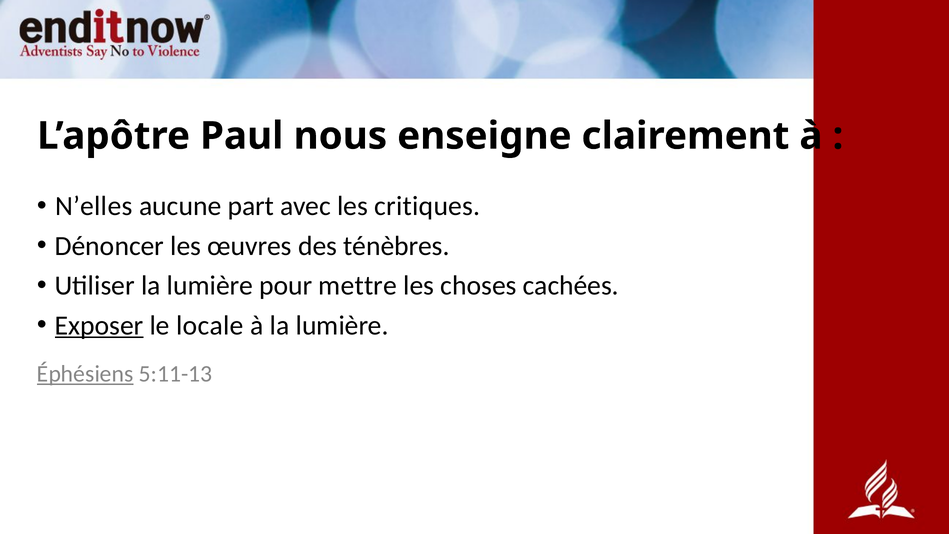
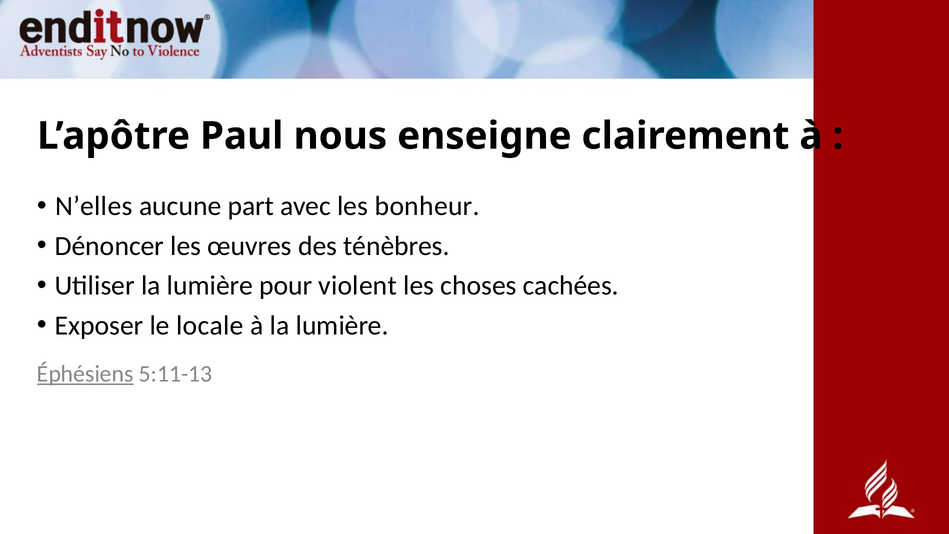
critiques: critiques -> bonheur (427, 206)
mettre: mettre -> violent (358, 286)
Exposer underline: present -> none (99, 325)
